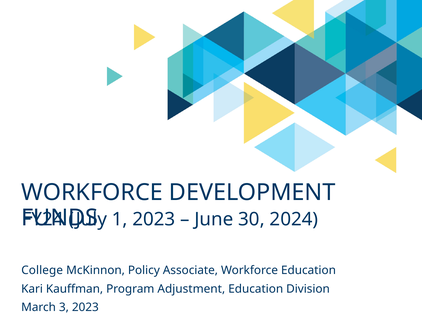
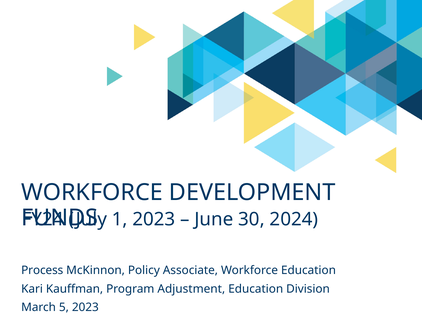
College: College -> Process (42, 271)
3: 3 -> 5 (64, 308)
